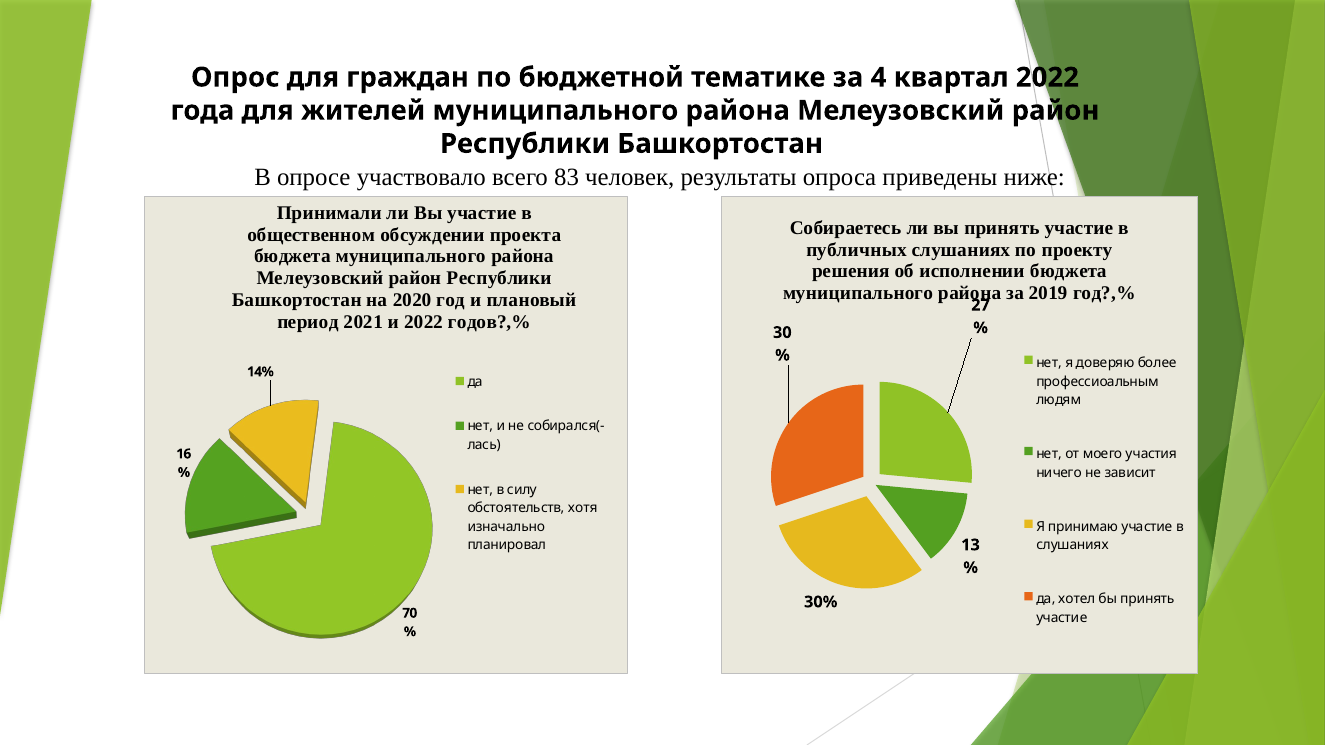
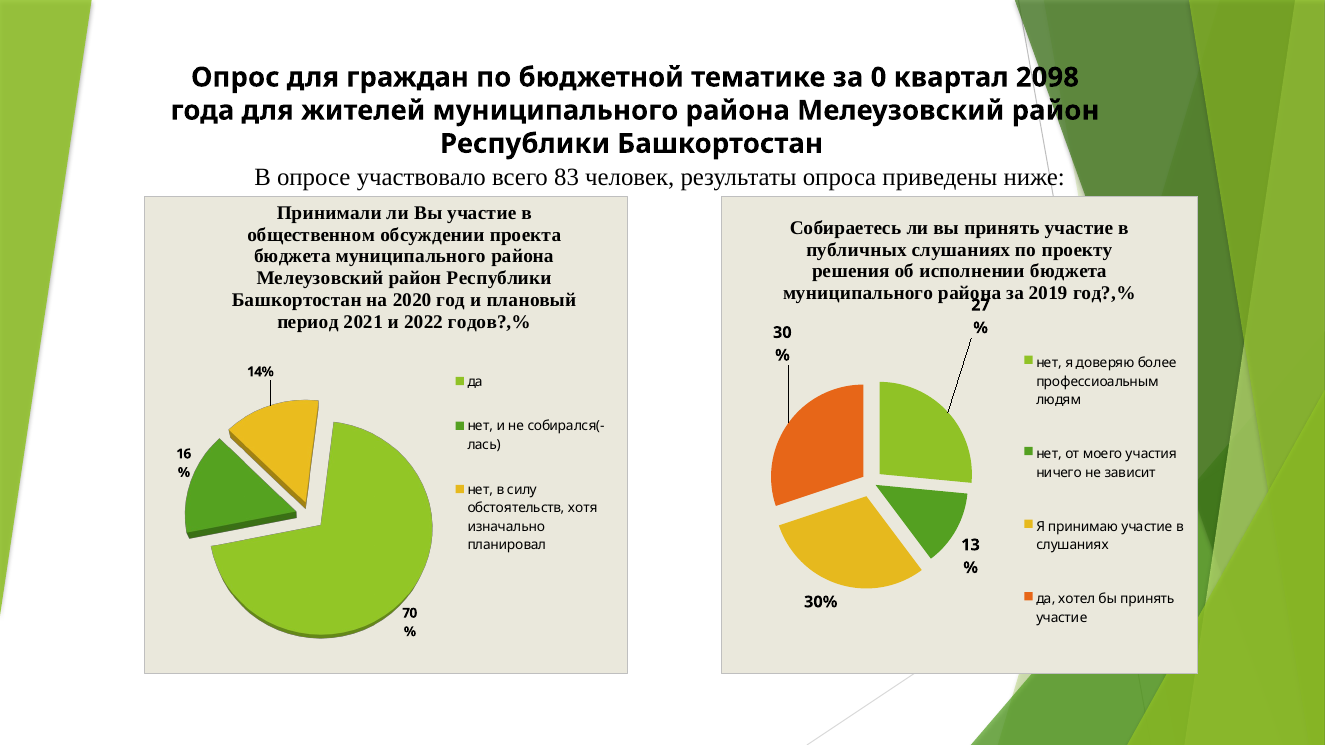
4: 4 -> 0 (879, 77)
квартал 2022: 2022 -> 2098 (1047, 77)
